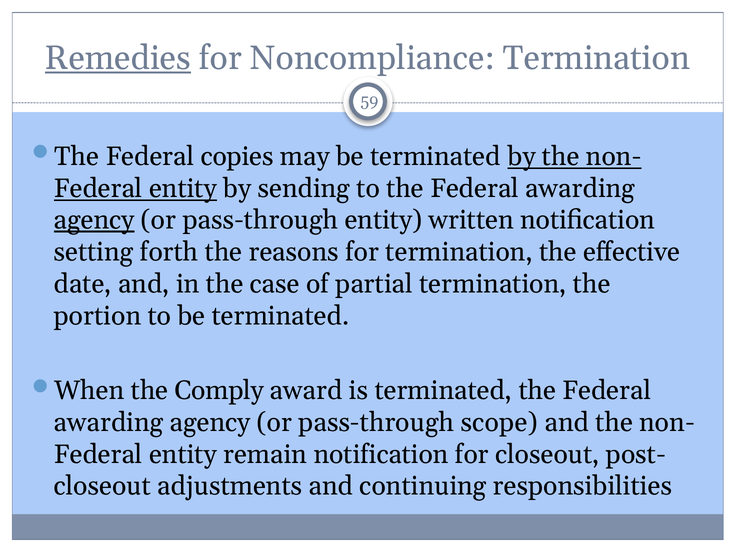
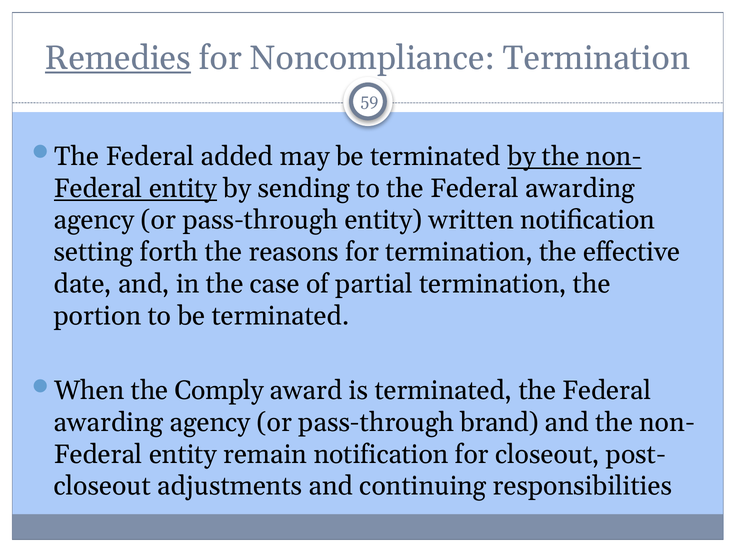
copies: copies -> added (237, 156)
agency underline: present -> none (94, 220)
scope: scope -> brand (500, 422)
